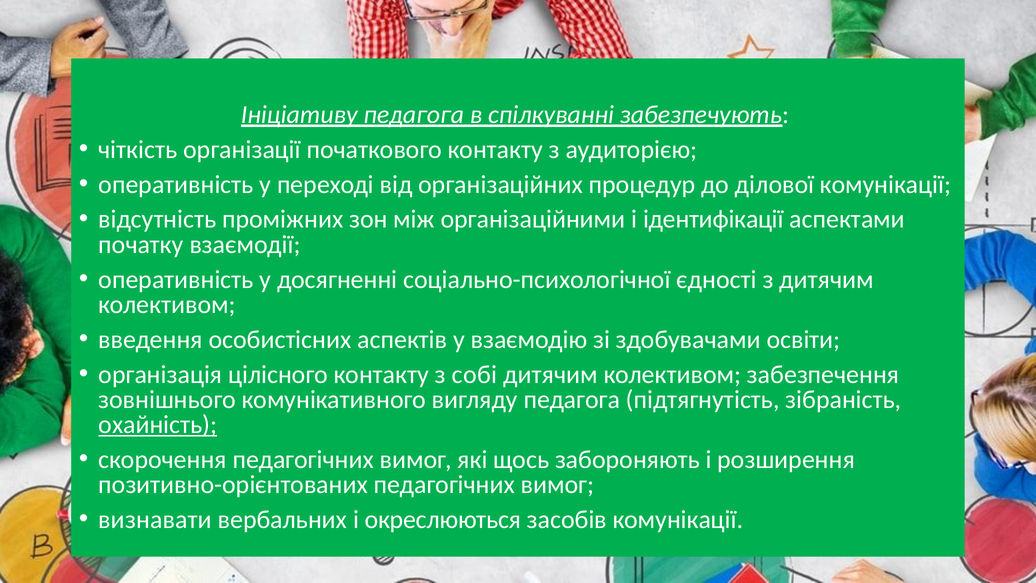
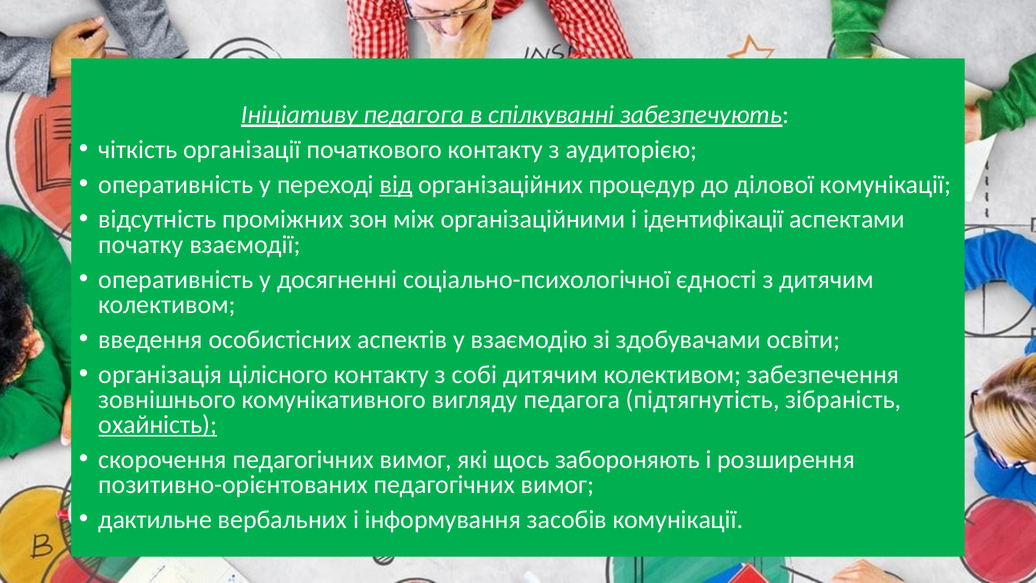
від underline: none -> present (396, 184)
визнавати: визнавати -> дактильне (155, 520)
окреслюються: окреслюються -> інформування (443, 520)
